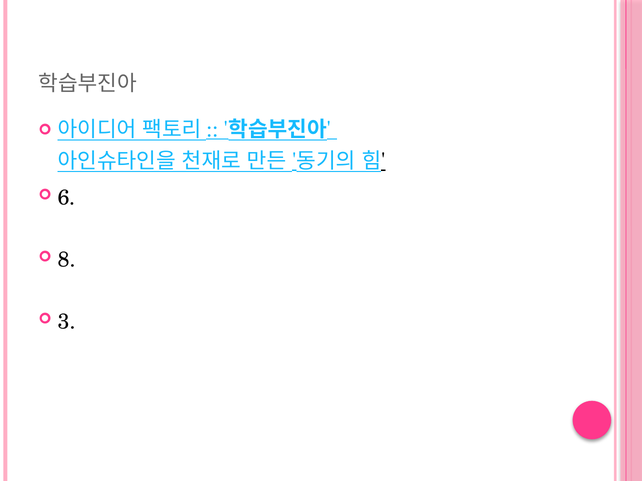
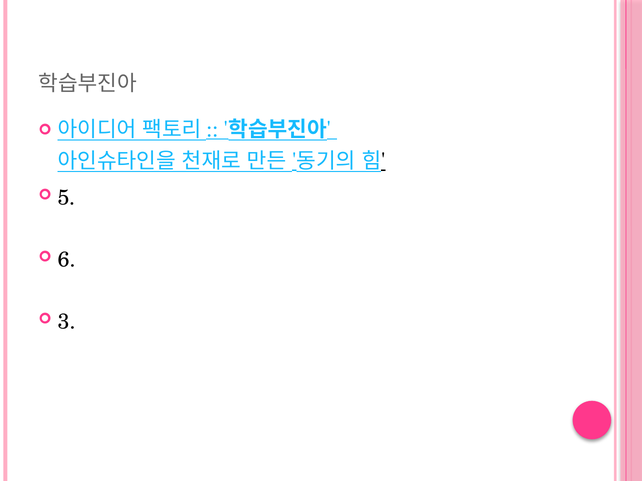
6: 6 -> 5 (66, 198)
8: 8 -> 6 (67, 260)
